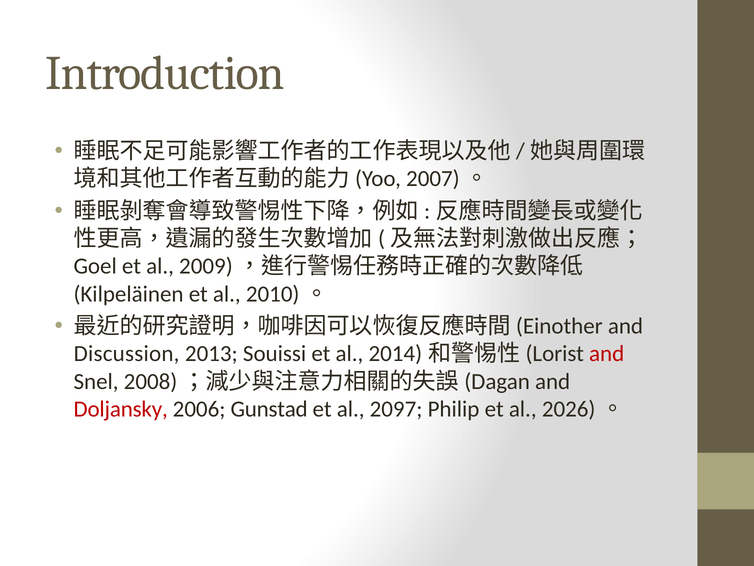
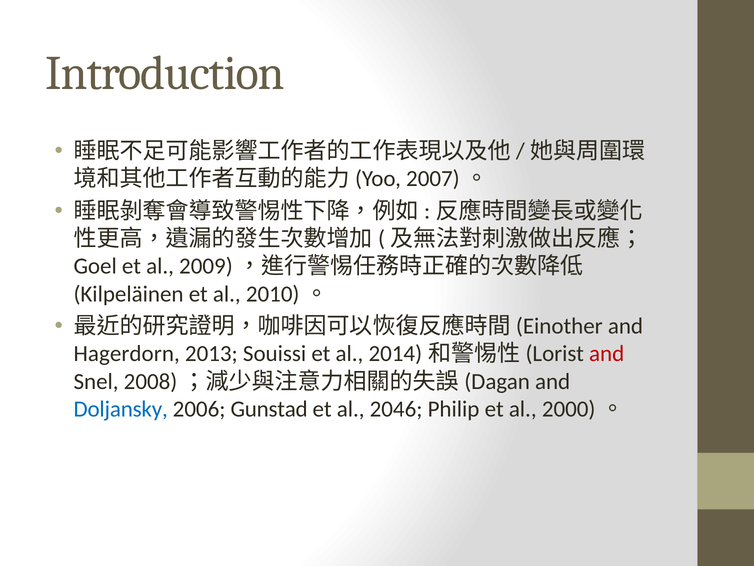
Discussion: Discussion -> Hagerdorn (127, 354)
Doljansky colour: red -> blue (121, 409)
2097: 2097 -> 2046 (396, 409)
2026: 2026 -> 2000 (569, 409)
